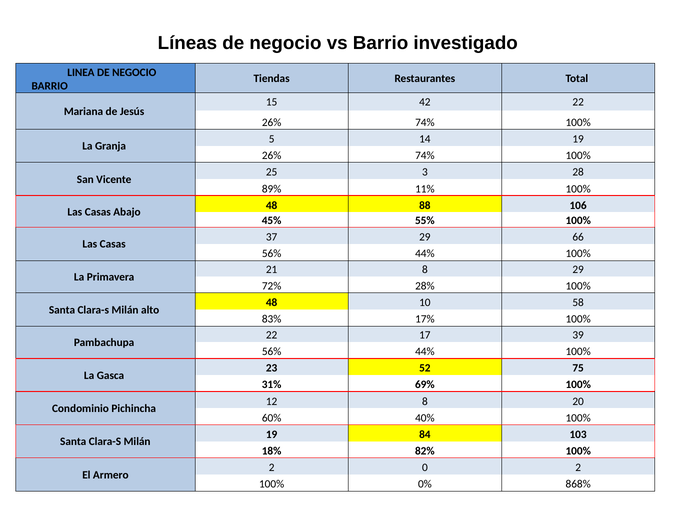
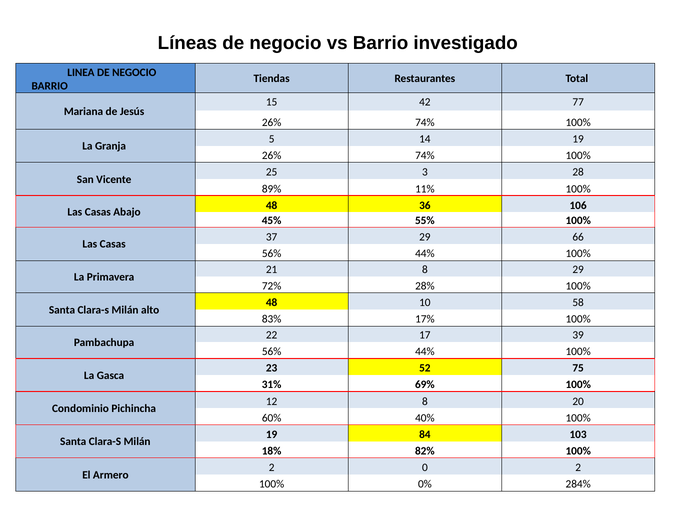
42 22: 22 -> 77 (578, 102)
88: 88 -> 36 (425, 205)
868%: 868% -> 284% (578, 484)
